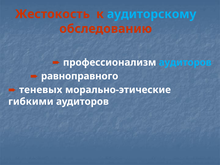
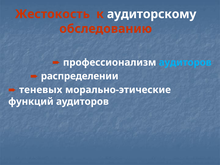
аудиторскому colour: light blue -> white (152, 14)
равноправного: равноправного -> распределении (80, 76)
гибкими: гибкими -> функций (31, 102)
